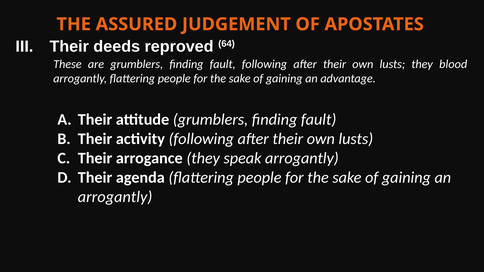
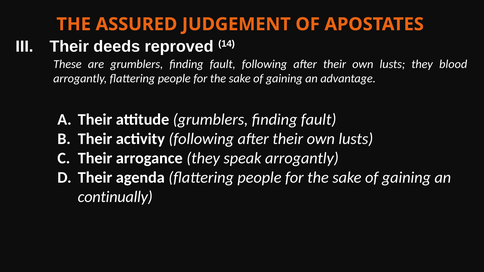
64: 64 -> 14 (227, 44)
arrogantly: arrogantly -> continually (115, 197)
